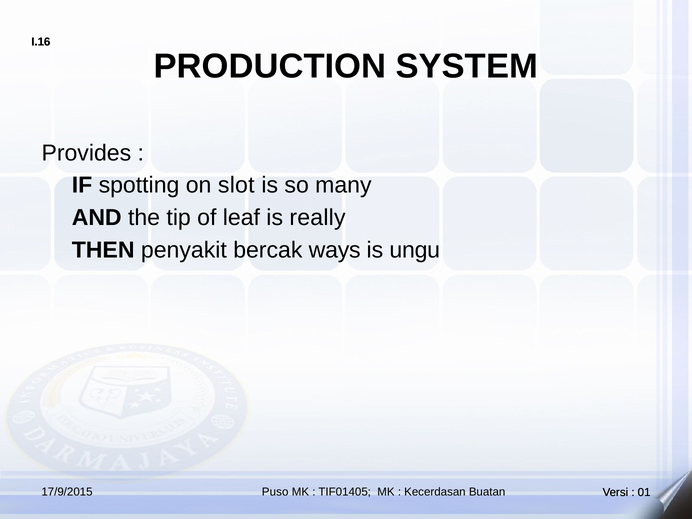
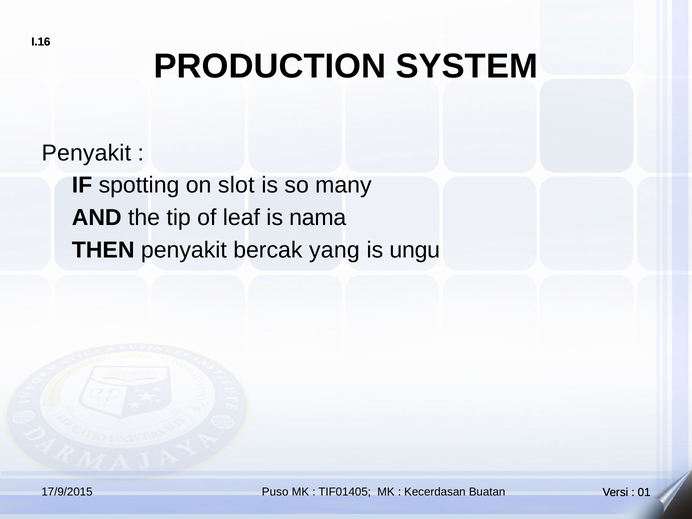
Provides: Provides -> Penyakit (86, 153)
really: really -> nama (318, 218)
ways: ways -> yang (334, 250)
